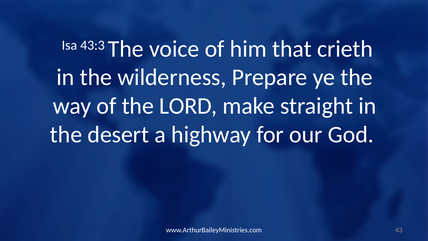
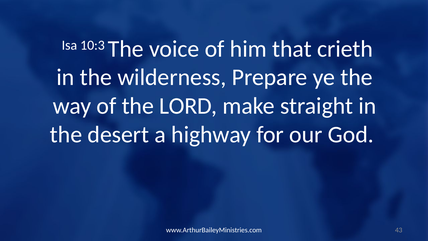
43:3: 43:3 -> 10:3 (93, 45)
